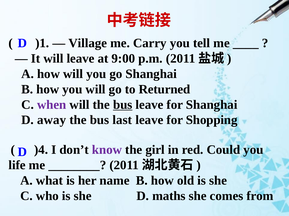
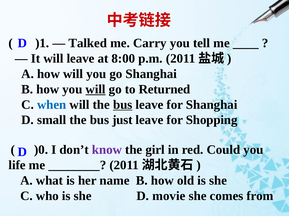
Village: Village -> Talked (88, 43)
9:00: 9:00 -> 8:00 (123, 59)
will underline: none -> present (96, 90)
when colour: purple -> blue (52, 105)
away: away -> small (52, 120)
last: last -> just (122, 120)
)4: )4 -> )0 (41, 150)
maths: maths -> movie (169, 197)
